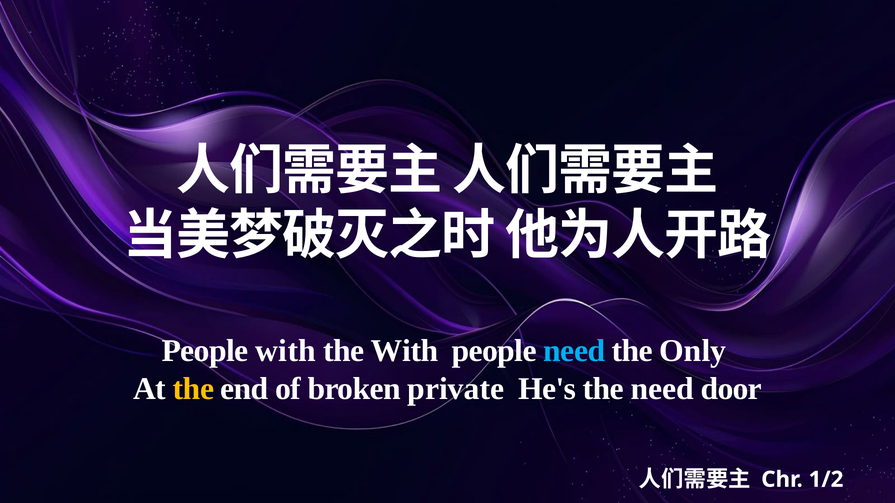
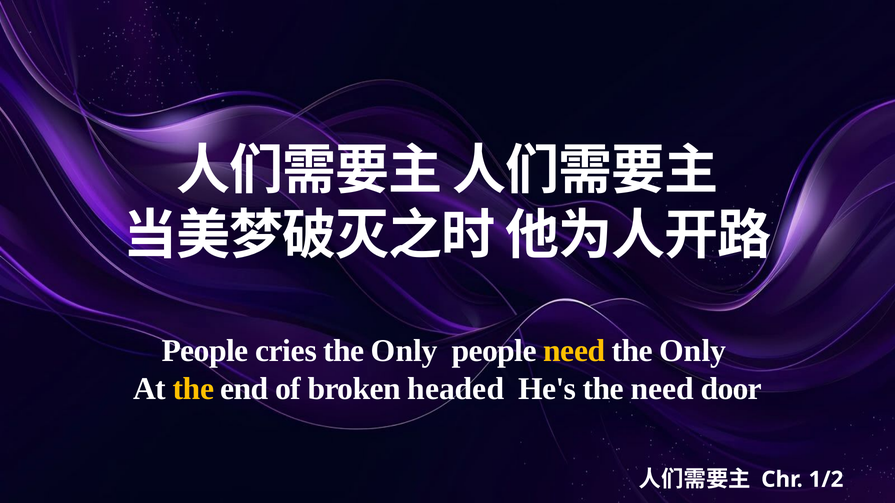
People with: with -> cries (286, 351)
With: With -> Only (404, 351)
need colour: light blue -> yellow (574, 351)
private: private -> headed (456, 389)
